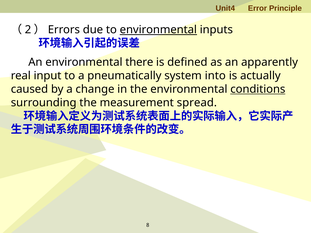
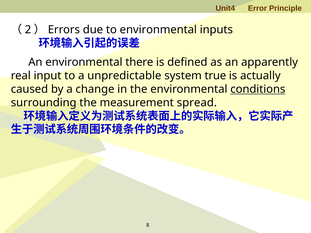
environmental underline: present -> none (158, 30)
pneumatically: pneumatically -> unpredictable (124, 76)
into: into -> true (215, 76)
